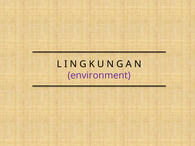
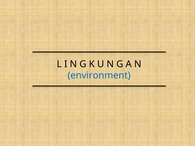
environment colour: purple -> blue (99, 76)
